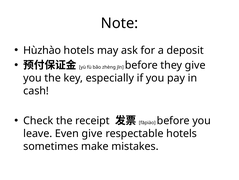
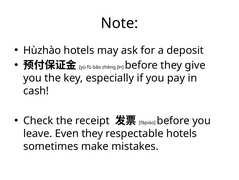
Even give: give -> they (92, 133)
